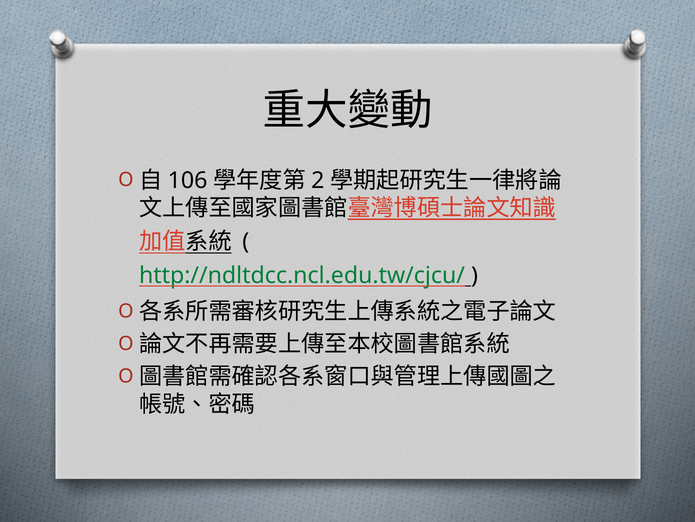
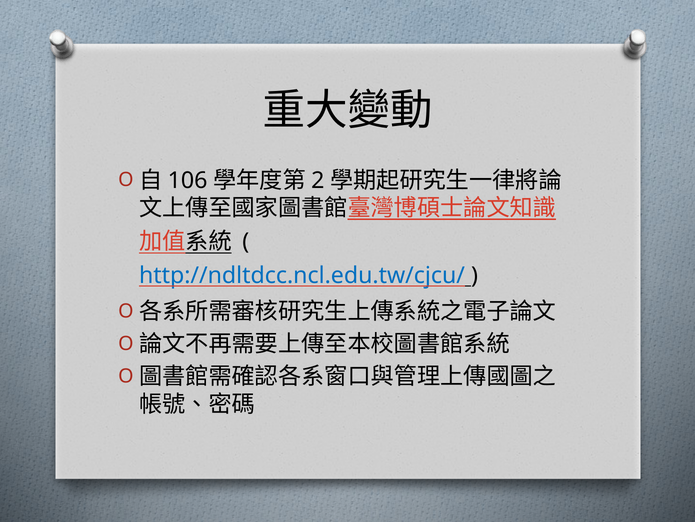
http://ndltdcc.ncl.edu.tw/cjcu/ colour: green -> blue (302, 275)
